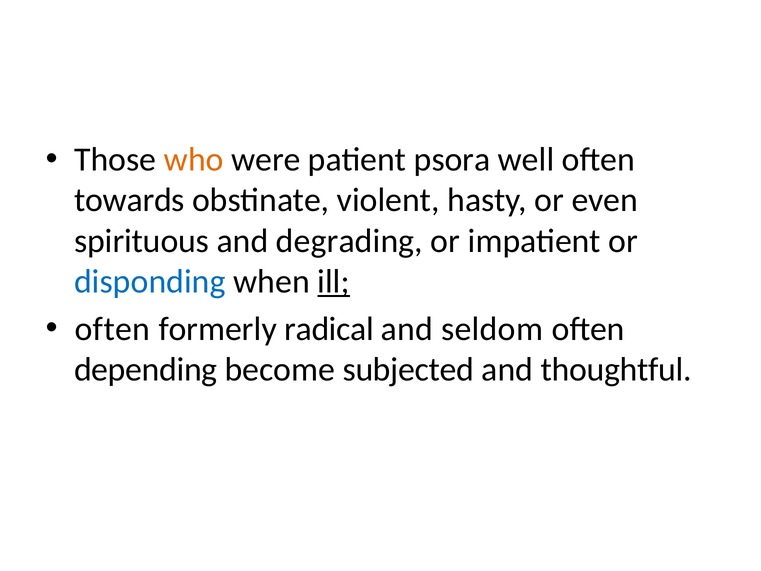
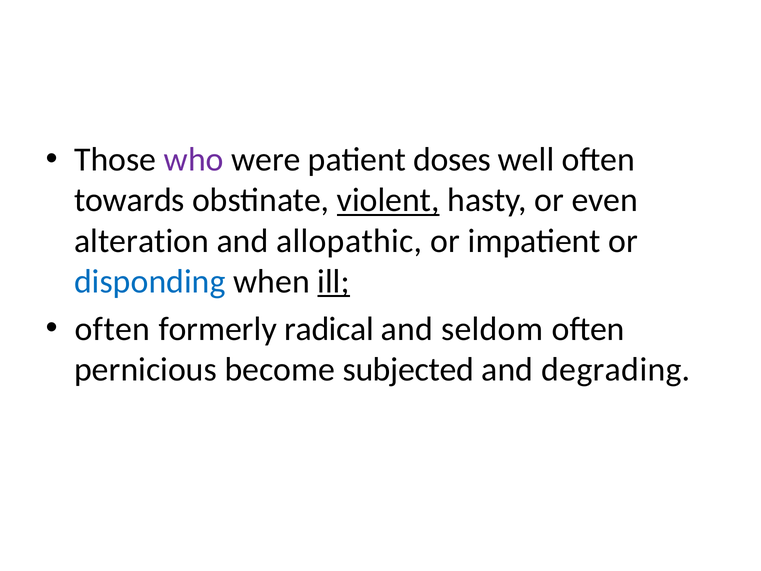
who colour: orange -> purple (194, 160)
psora: psora -> doses (452, 160)
violent underline: none -> present (388, 200)
spirituous: spirituous -> alteration (142, 241)
degrading: degrading -> allopathic (349, 241)
depending: depending -> pernicious (146, 369)
thoughtful: thoughtful -> degrading (616, 369)
